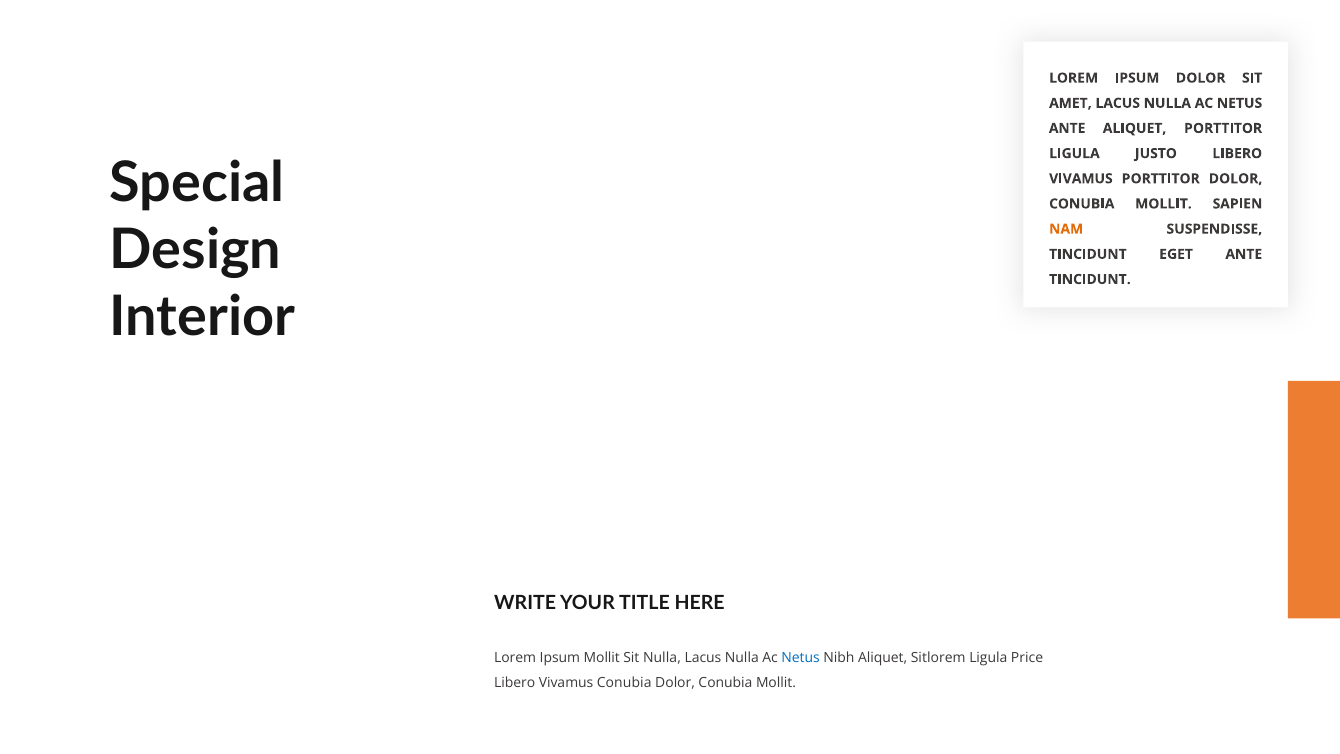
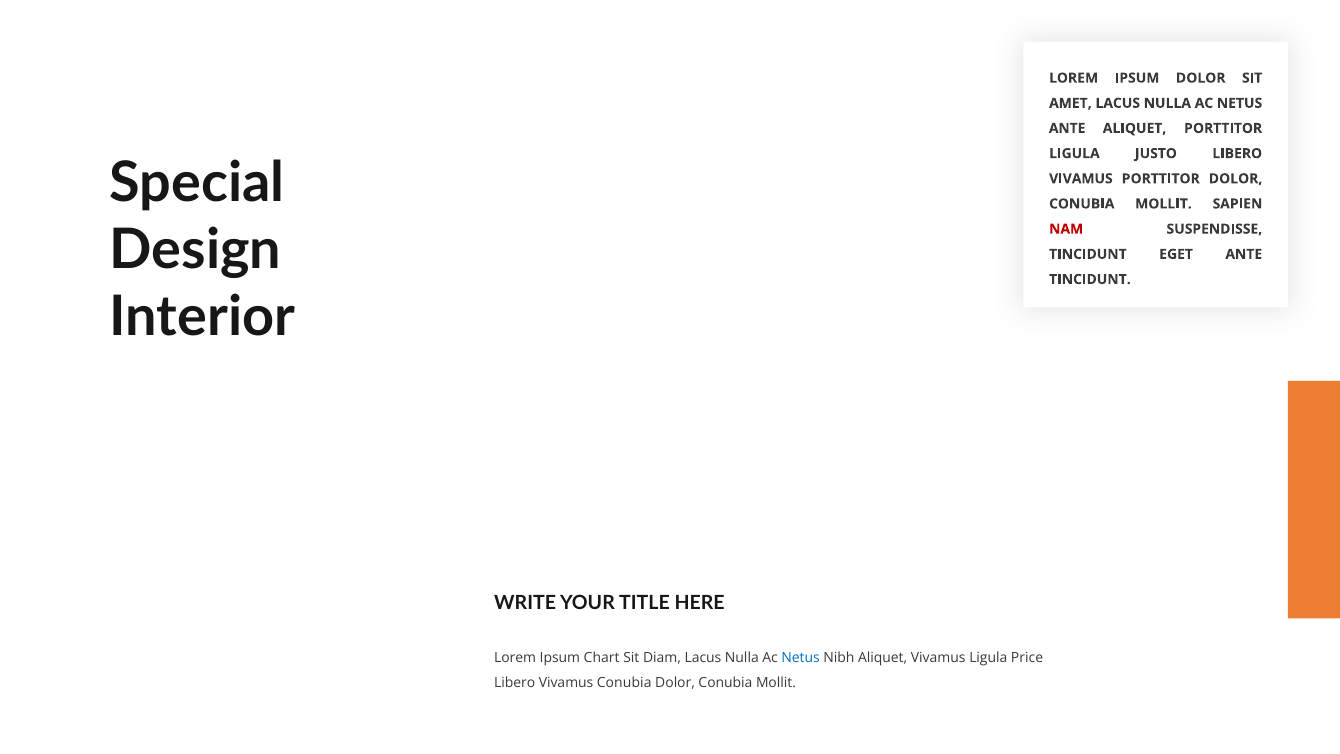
NAM colour: orange -> red (1066, 229)
Ipsum Mollit: Mollit -> Chart (602, 658)
Sit Nulla: Nulla -> Diam (662, 658)
Aliquet Sitlorem: Sitlorem -> Vivamus (938, 658)
